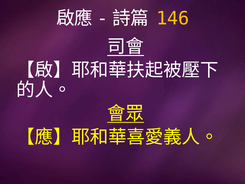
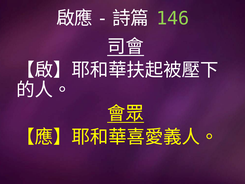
146 colour: yellow -> light green (173, 18)
